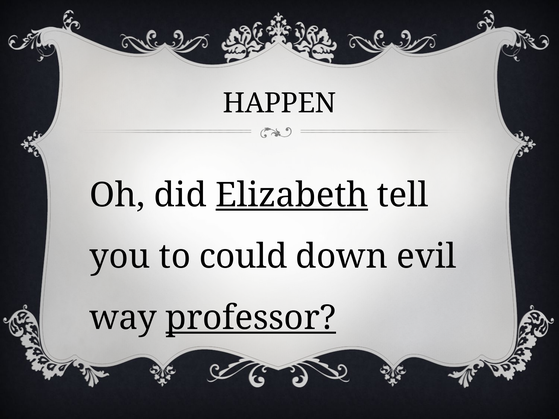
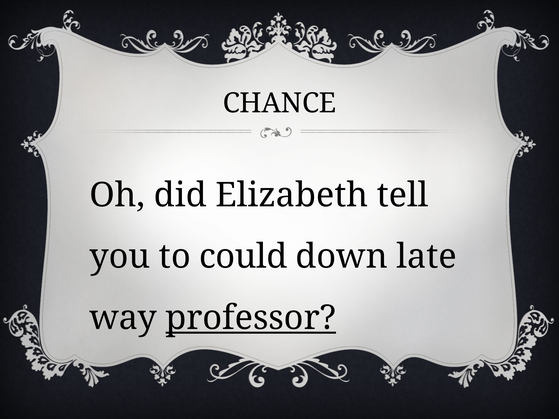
HAPPEN: HAPPEN -> CHANCE (280, 103)
Elizabeth underline: present -> none (292, 195)
evil: evil -> late (427, 257)
